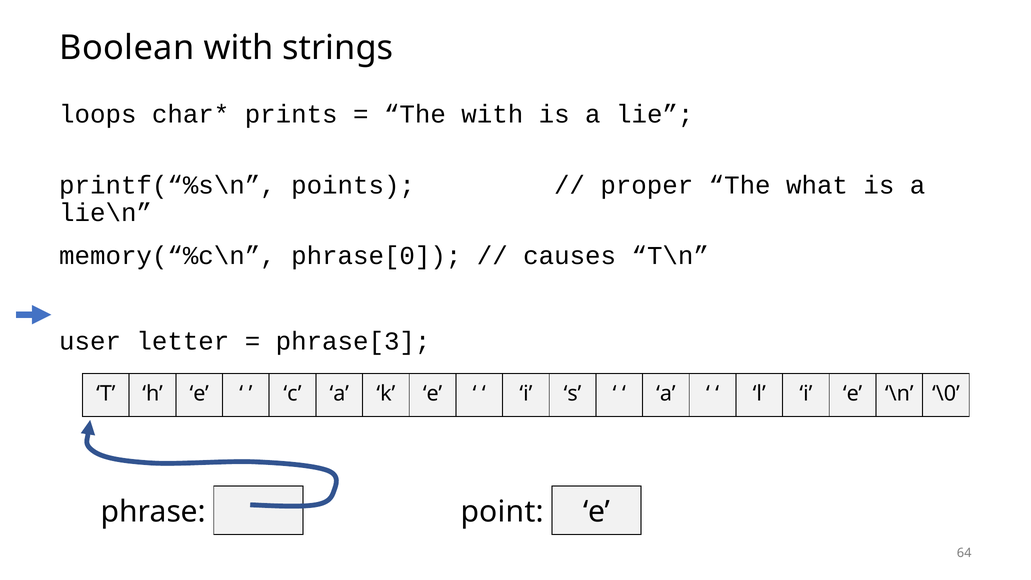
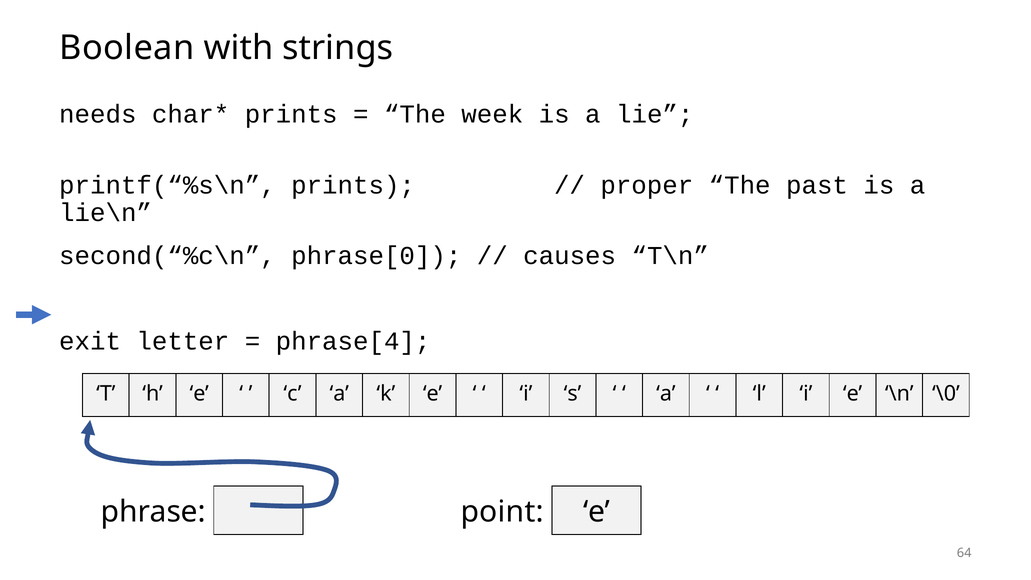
loops: loops -> needs (98, 114)
The with: with -> week (492, 114)
printf(“%s\n points: points -> prints (353, 185)
what: what -> past (817, 185)
memory(“%c\n: memory(“%c\n -> second(“%c\n (167, 256)
user: user -> exit (90, 341)
phrase[3: phrase[3 -> phrase[4 (353, 341)
